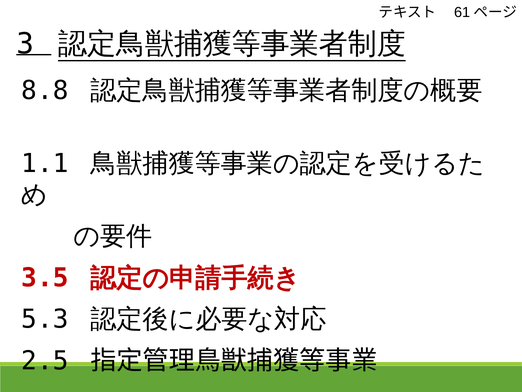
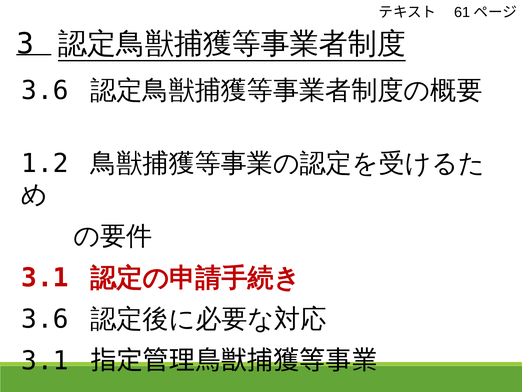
8.8: 8.8 -> 3.6 (45, 90)
1.1: 1.1 -> 1.2 (45, 163)
3.5: 3.5 -> 3.1 (45, 277)
5.3: 5.3 -> 3.6 (45, 319)
2.5: 2.5 -> 3.1 (45, 360)
